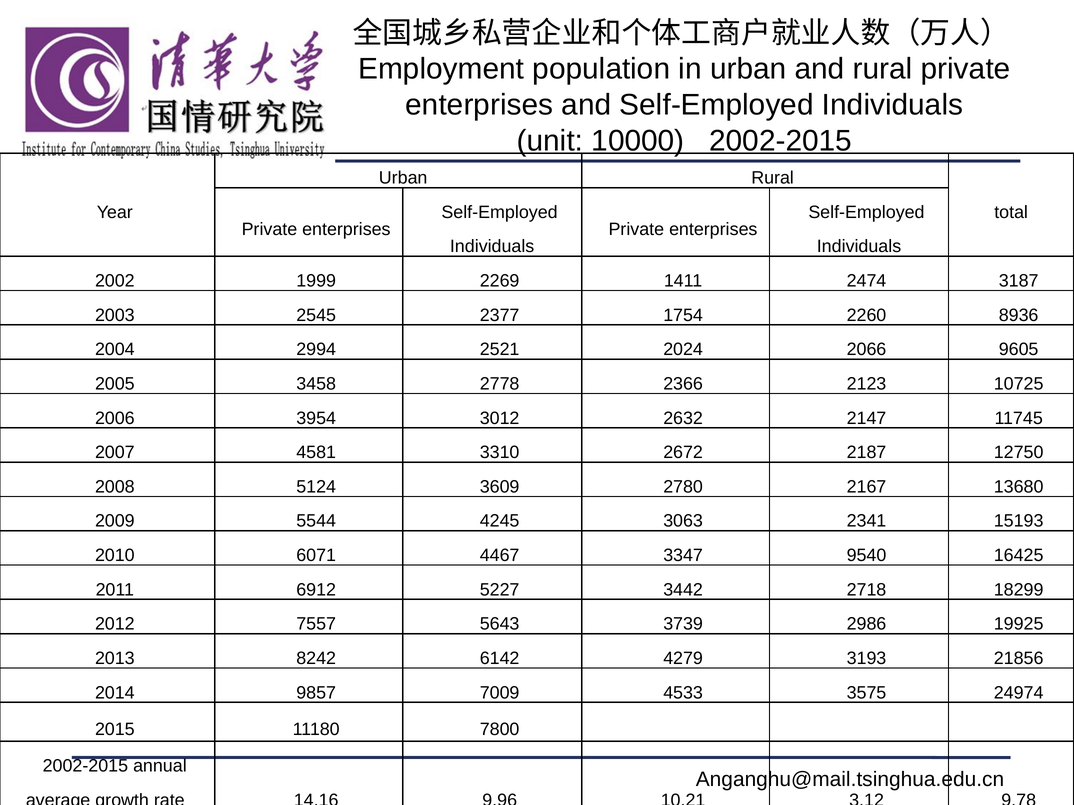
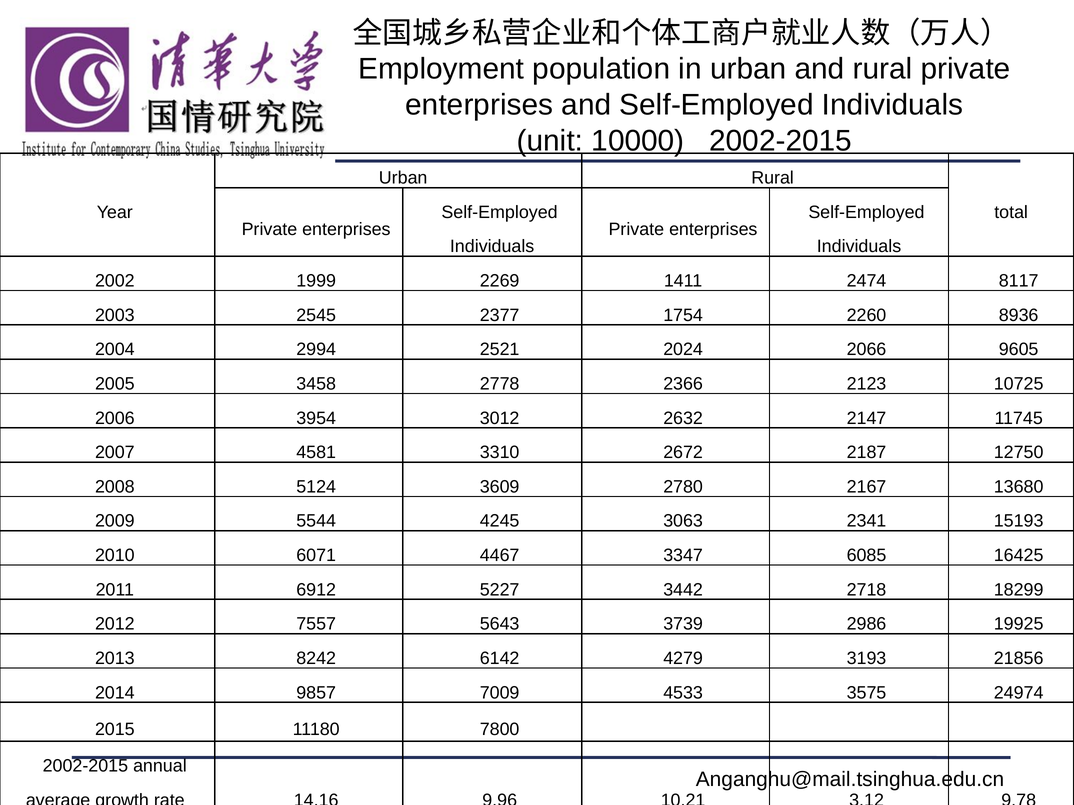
3187: 3187 -> 8117 (1019, 281)
9540: 9540 -> 6085 (867, 556)
